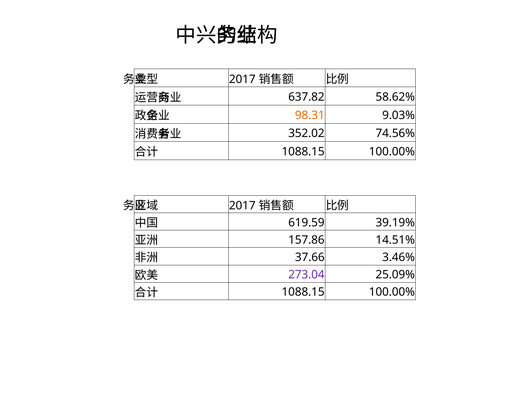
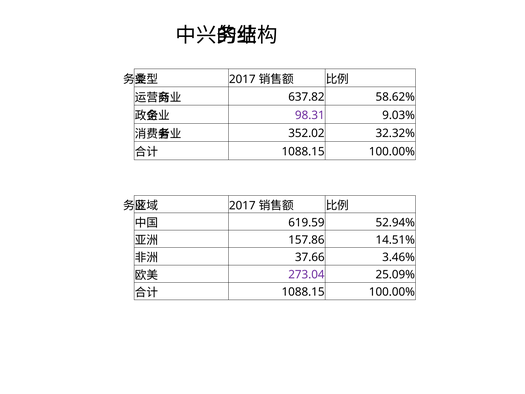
98.31 colour: orange -> purple (310, 115)
74.56%: 74.56% -> 32.32% (395, 133)
39.19%: 39.19% -> 52.94% (395, 222)
